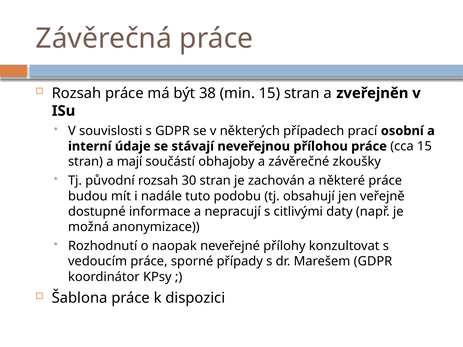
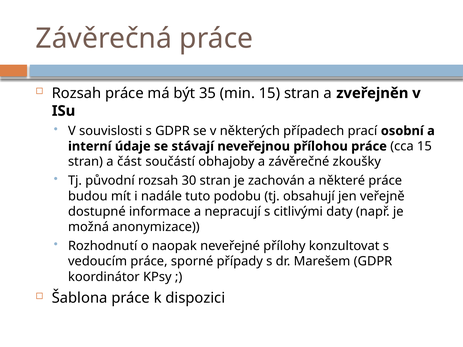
38: 38 -> 35 (208, 93)
mají: mají -> část (129, 162)
